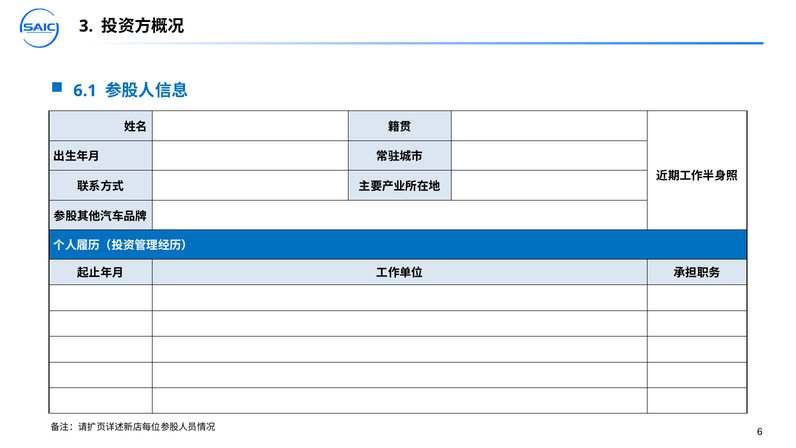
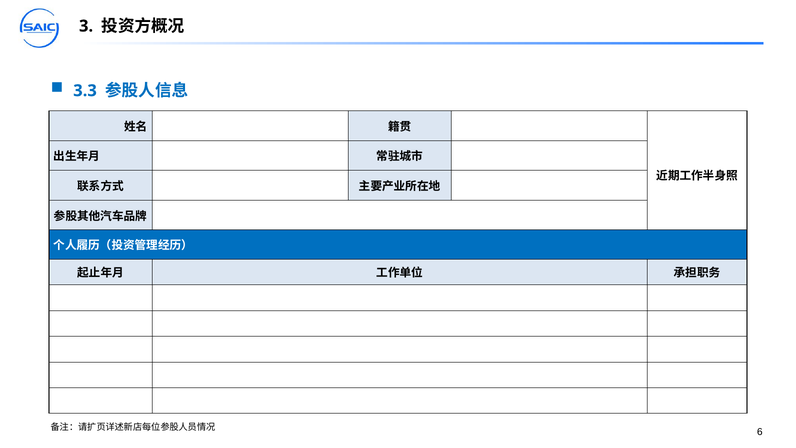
6.1: 6.1 -> 3.3 (85, 91)
